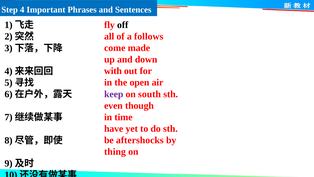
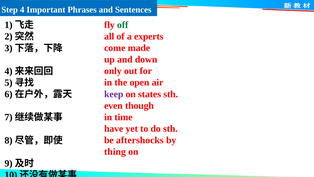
off colour: black -> green (123, 25)
follows: follows -> experts (149, 36)
with: with -> only (113, 71)
south: south -> states (150, 94)
